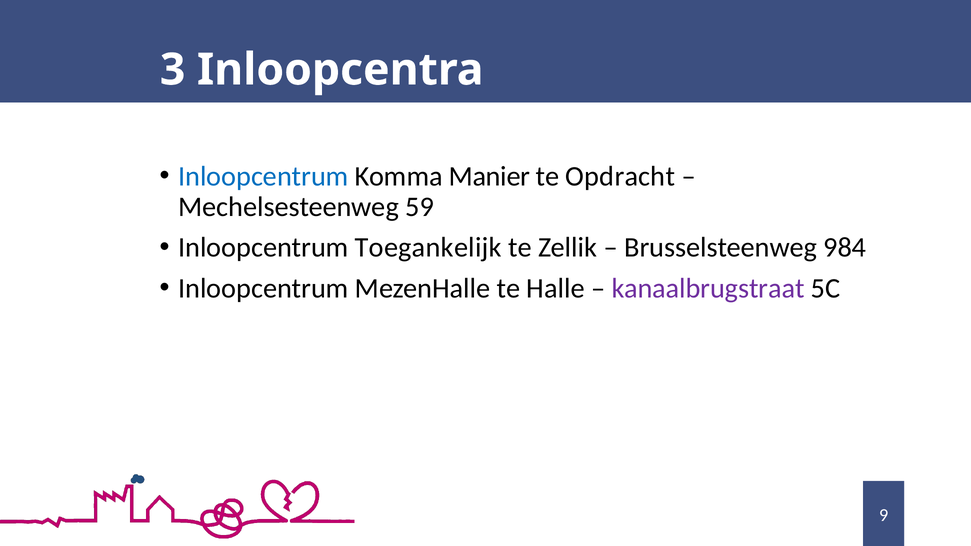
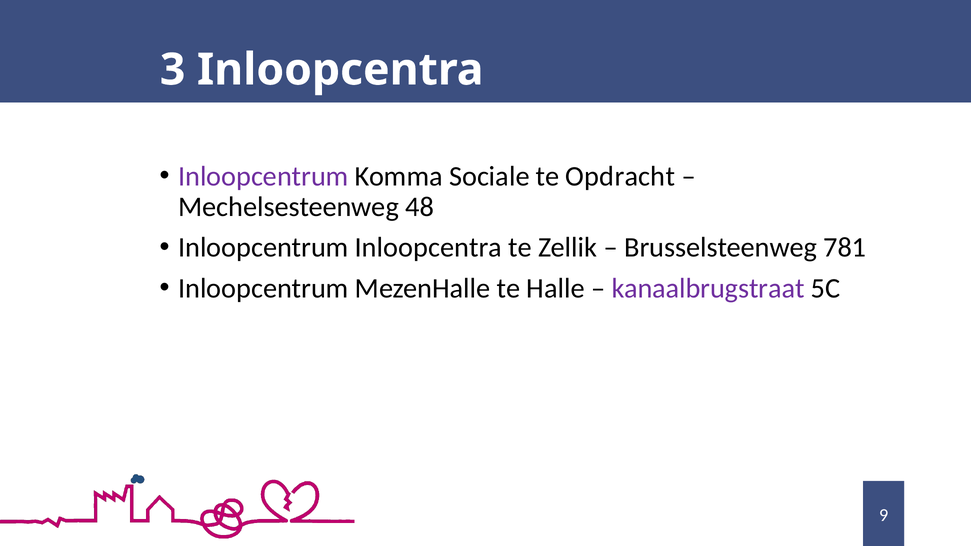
Inloopcentrum colour: blue -> purple (263, 176)
Manier: Manier -> Sociale (489, 176)
59: 59 -> 48 (420, 207)
Inloopcentrum Toegankelijk: Toegankelijk -> Inloopcentra (428, 248)
984: 984 -> 781 (845, 248)
